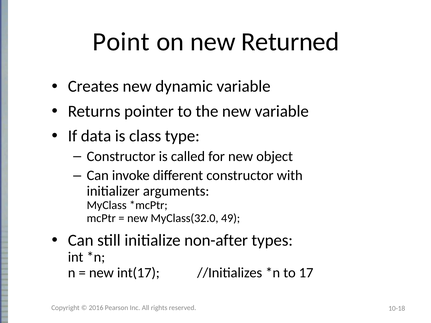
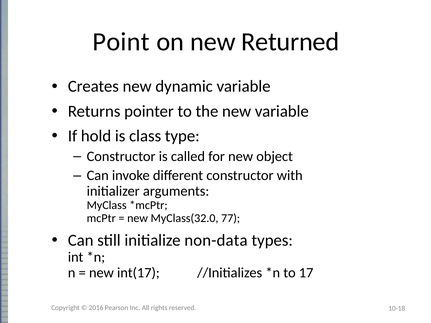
data: data -> hold (96, 136)
49: 49 -> 77 (231, 218)
non-after: non-after -> non-data (216, 241)
